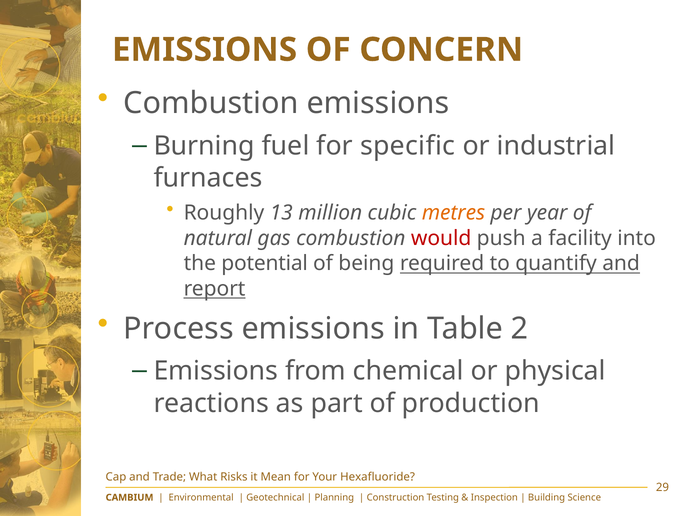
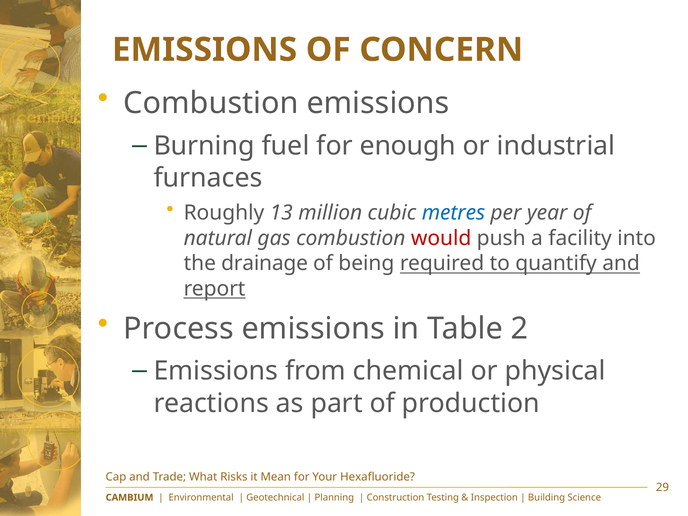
specific: specific -> enough (408, 146)
metres colour: orange -> blue (453, 213)
potential: potential -> drainage (265, 263)
